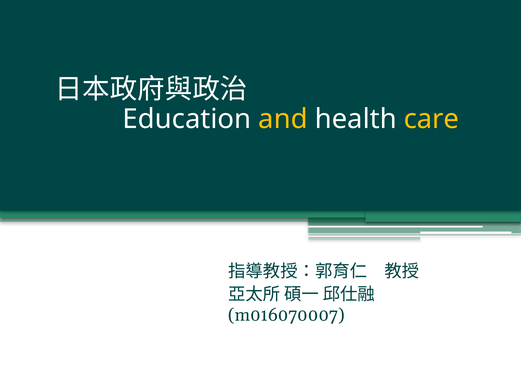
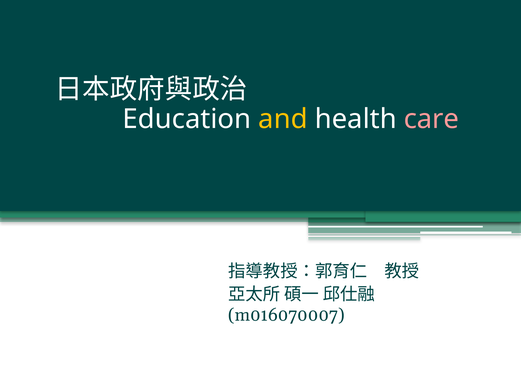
care colour: yellow -> pink (431, 119)
